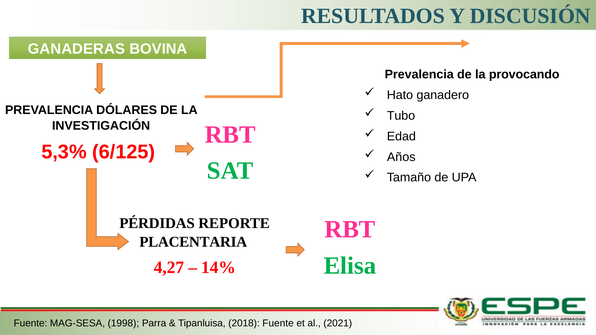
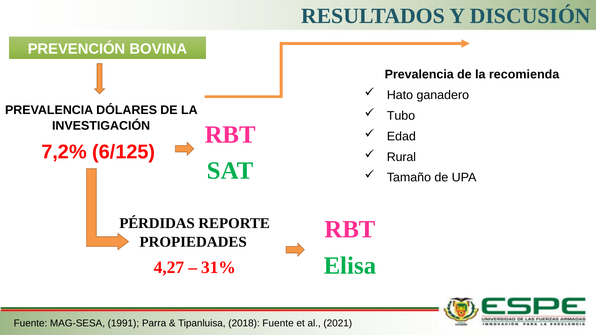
GANADERAS: GANADERAS -> PREVENCIÓN (77, 49)
provocando: provocando -> recomienda (524, 75)
5,3%: 5,3% -> 7,2% (64, 152)
Años: Años -> Rural (401, 157)
PLACENTARIA: PLACENTARIA -> PROPIEDADES (193, 242)
14%: 14% -> 31% (219, 268)
1998: 1998 -> 1991 (123, 324)
